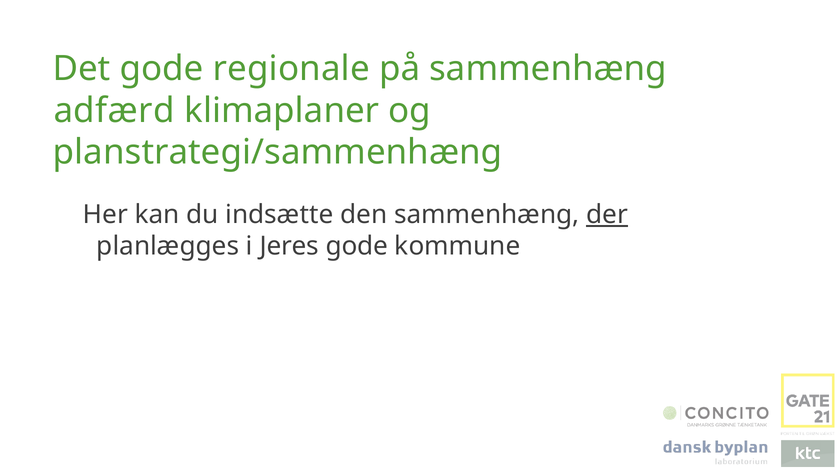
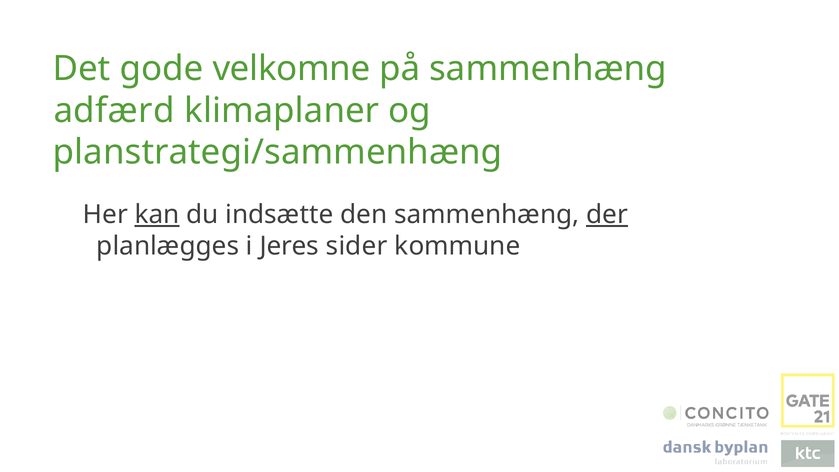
regionale: regionale -> velkomne (291, 69)
kan underline: none -> present (157, 215)
Jeres gode: gode -> sider (357, 246)
